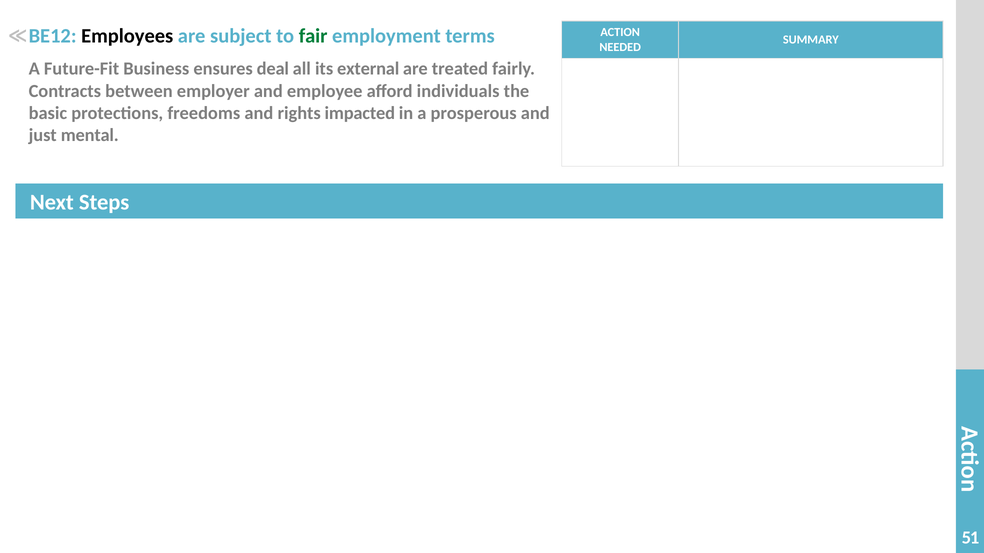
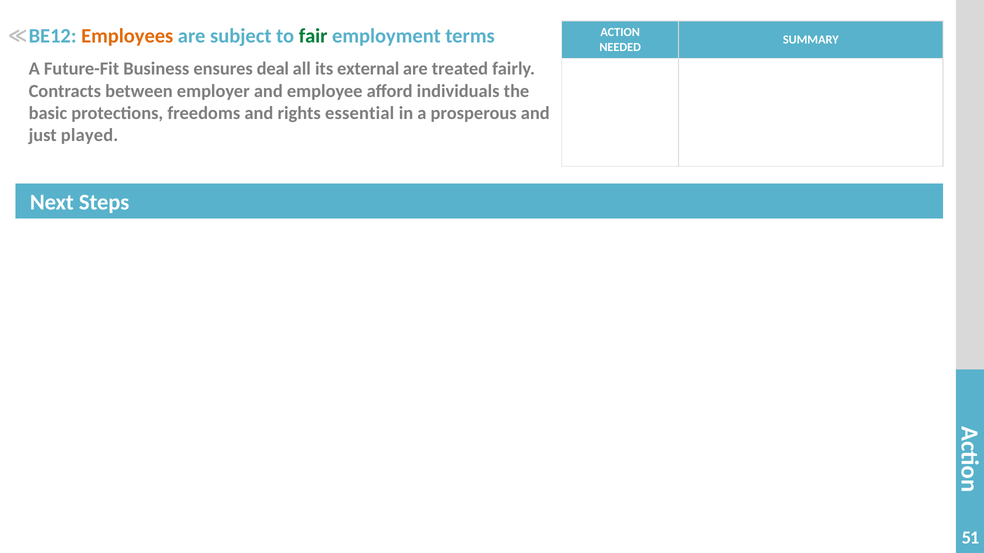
Employees colour: black -> orange (127, 36)
impacted: impacted -> essential (360, 113)
mental: mental -> played (90, 135)
